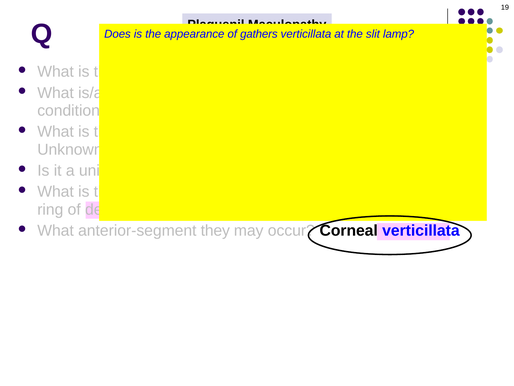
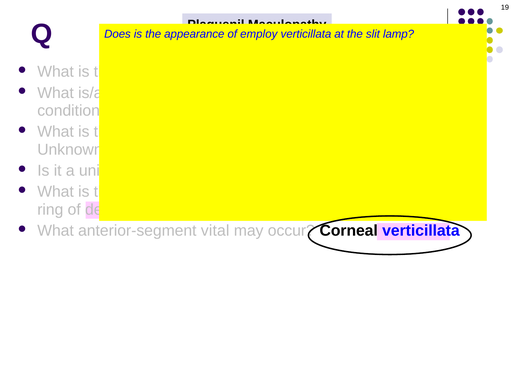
gathers: gathers -> employ (259, 34)
anterior-segment they: they -> vital (215, 230)
